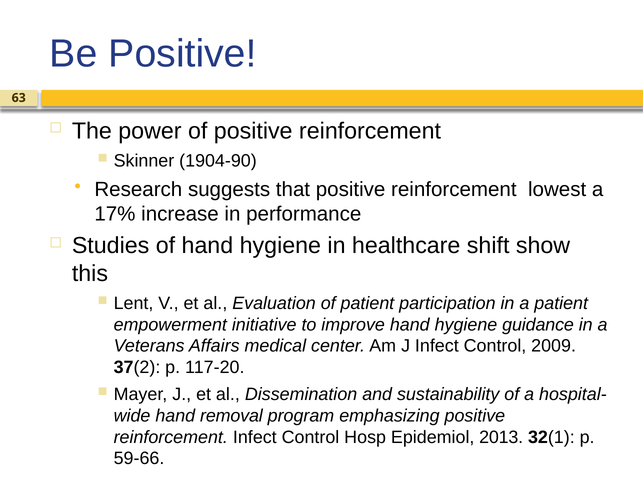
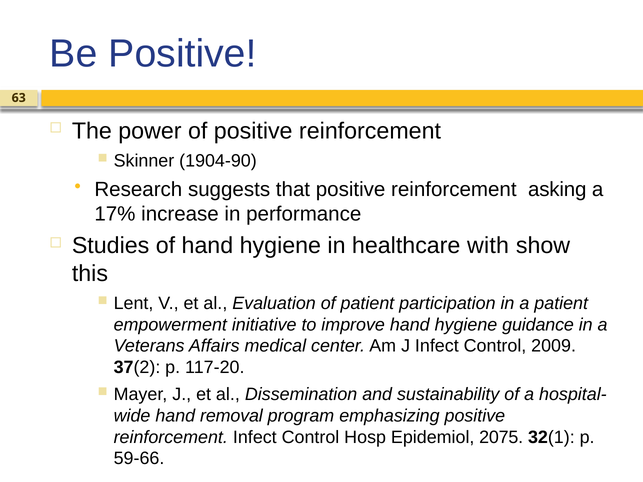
lowest: lowest -> asking (557, 189)
shift: shift -> with (488, 246)
2013: 2013 -> 2075 (501, 437)
